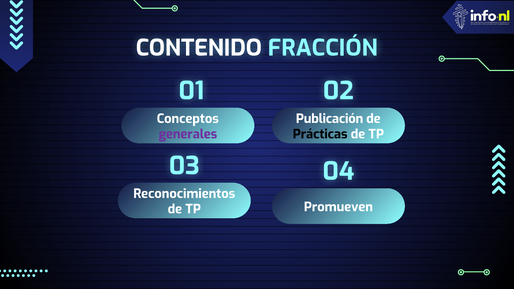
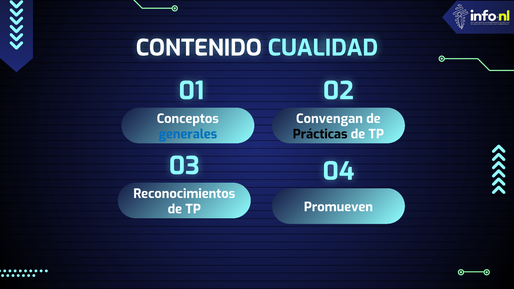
FRACCIÓN: FRACCIÓN -> CUALIDAD (323, 48)
Publicación: Publicación -> Convengan (329, 119)
generales colour: purple -> blue (188, 134)
